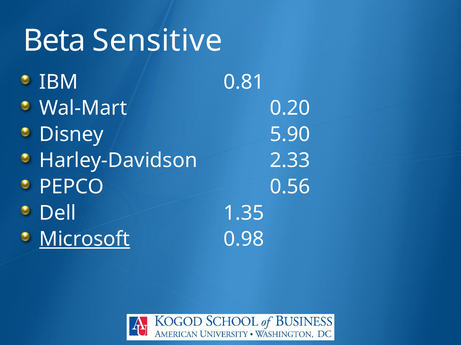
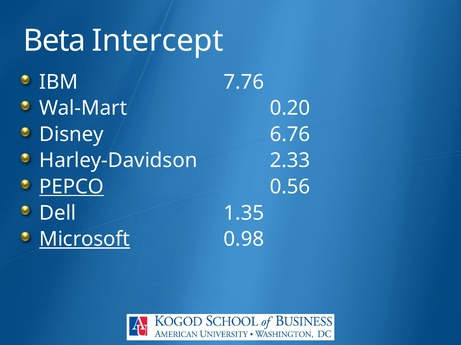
Sensitive: Sensitive -> Intercept (158, 41)
0.81: 0.81 -> 7.76 (244, 82)
5.90: 5.90 -> 6.76 (290, 135)
PEPCO underline: none -> present (72, 187)
